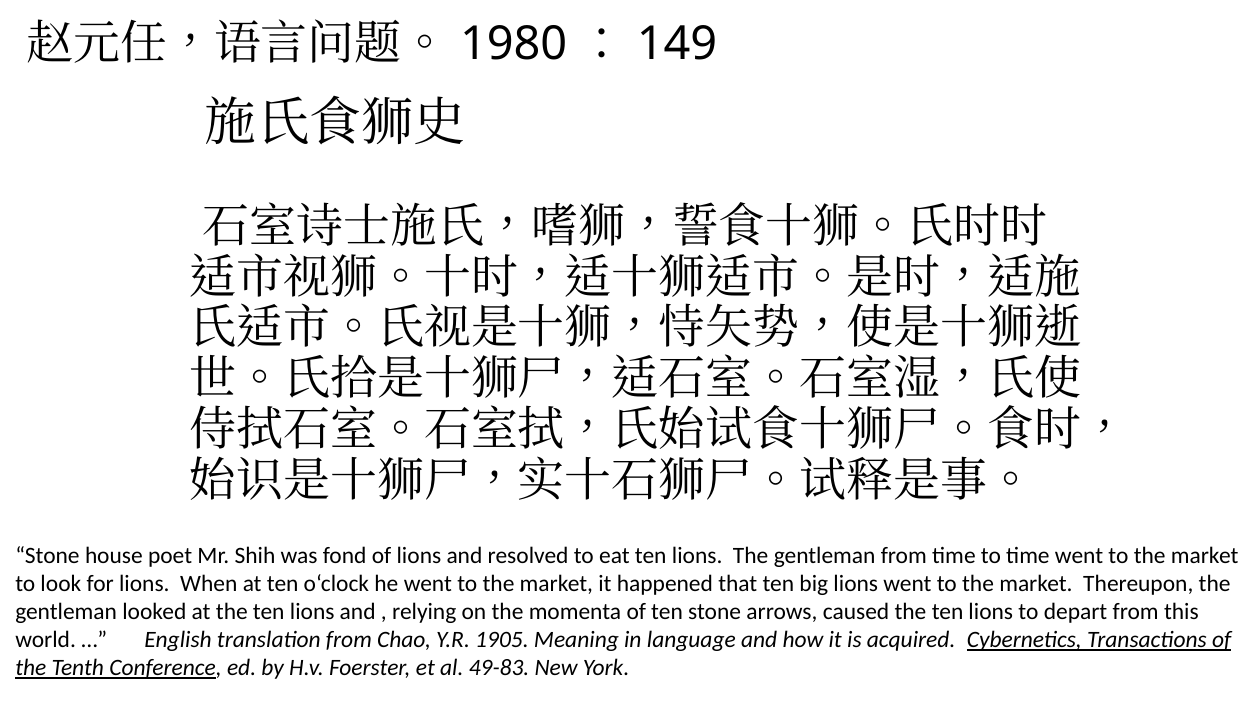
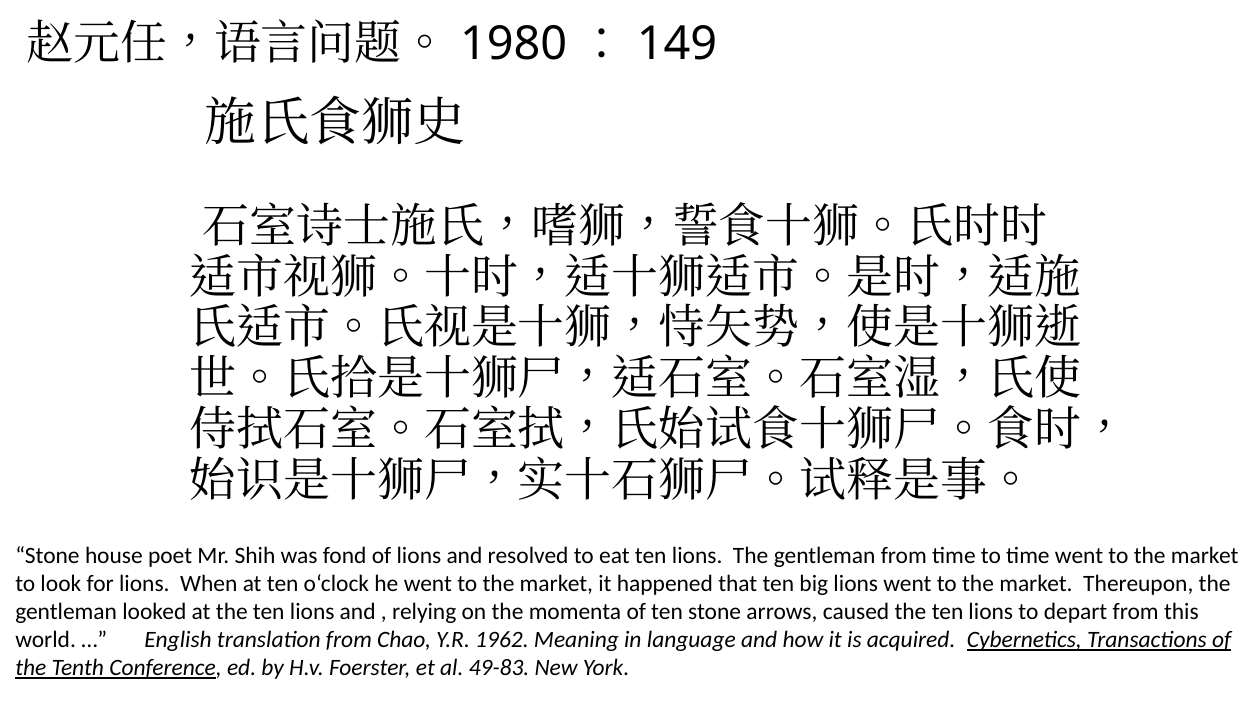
1905: 1905 -> 1962 (502, 640)
